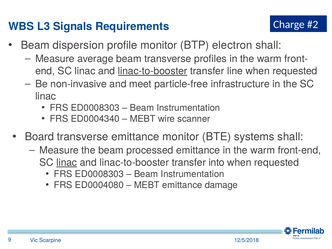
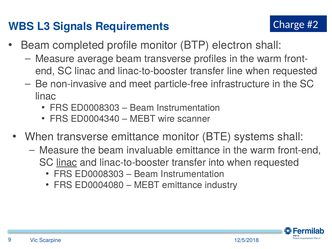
dispersion: dispersion -> completed (78, 45)
linac-to-booster underline: present -> none (153, 71)
Board: Board -> When (39, 137)
processed: processed -> invaluable (150, 150)
damage: damage -> industry (221, 185)
